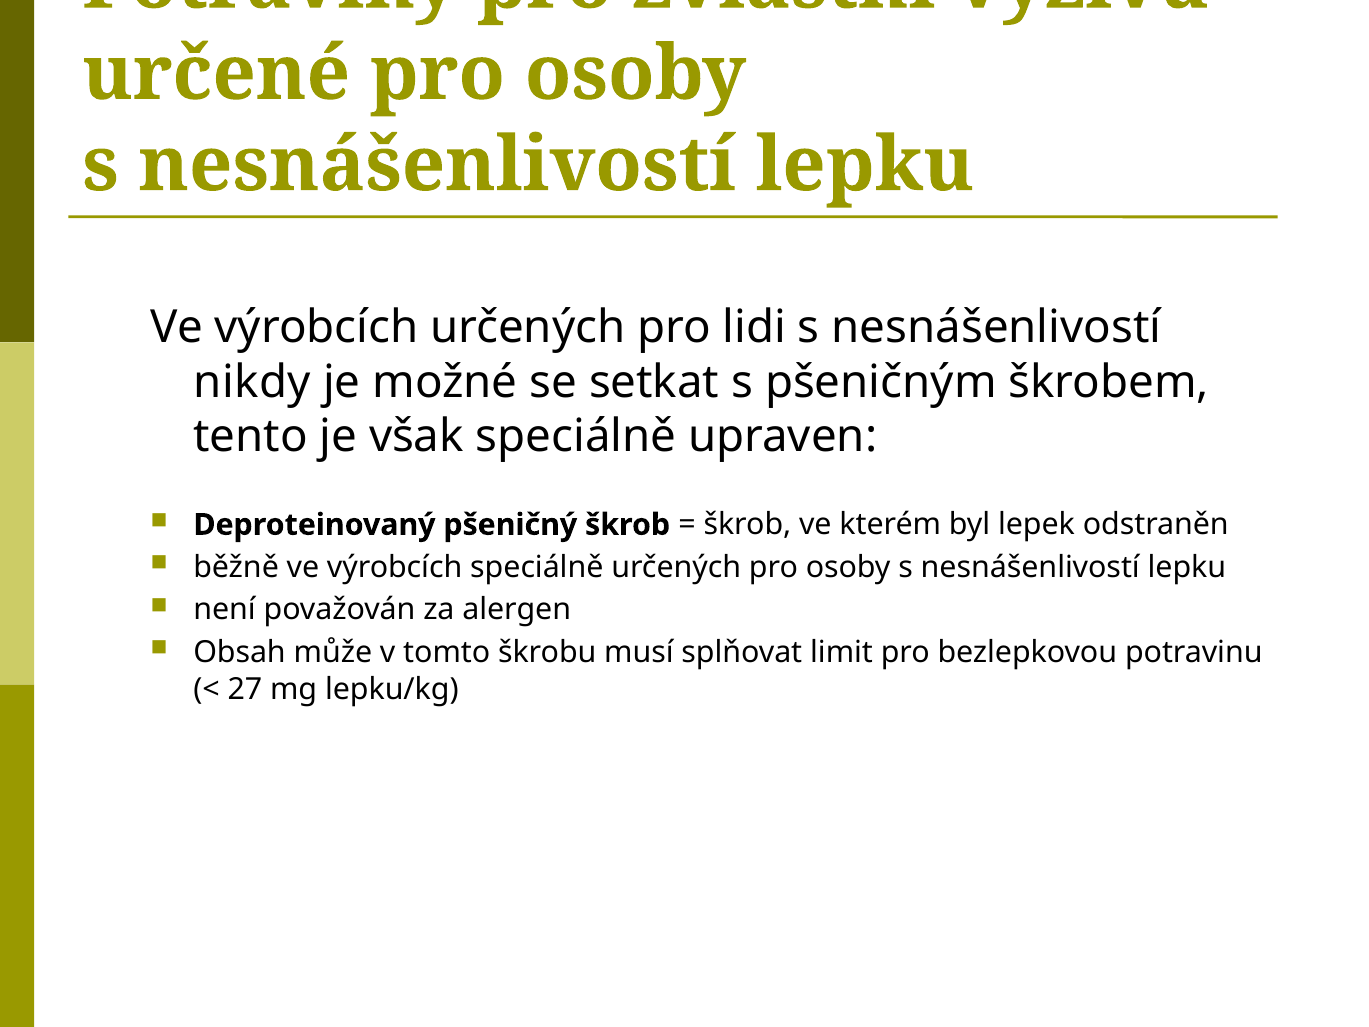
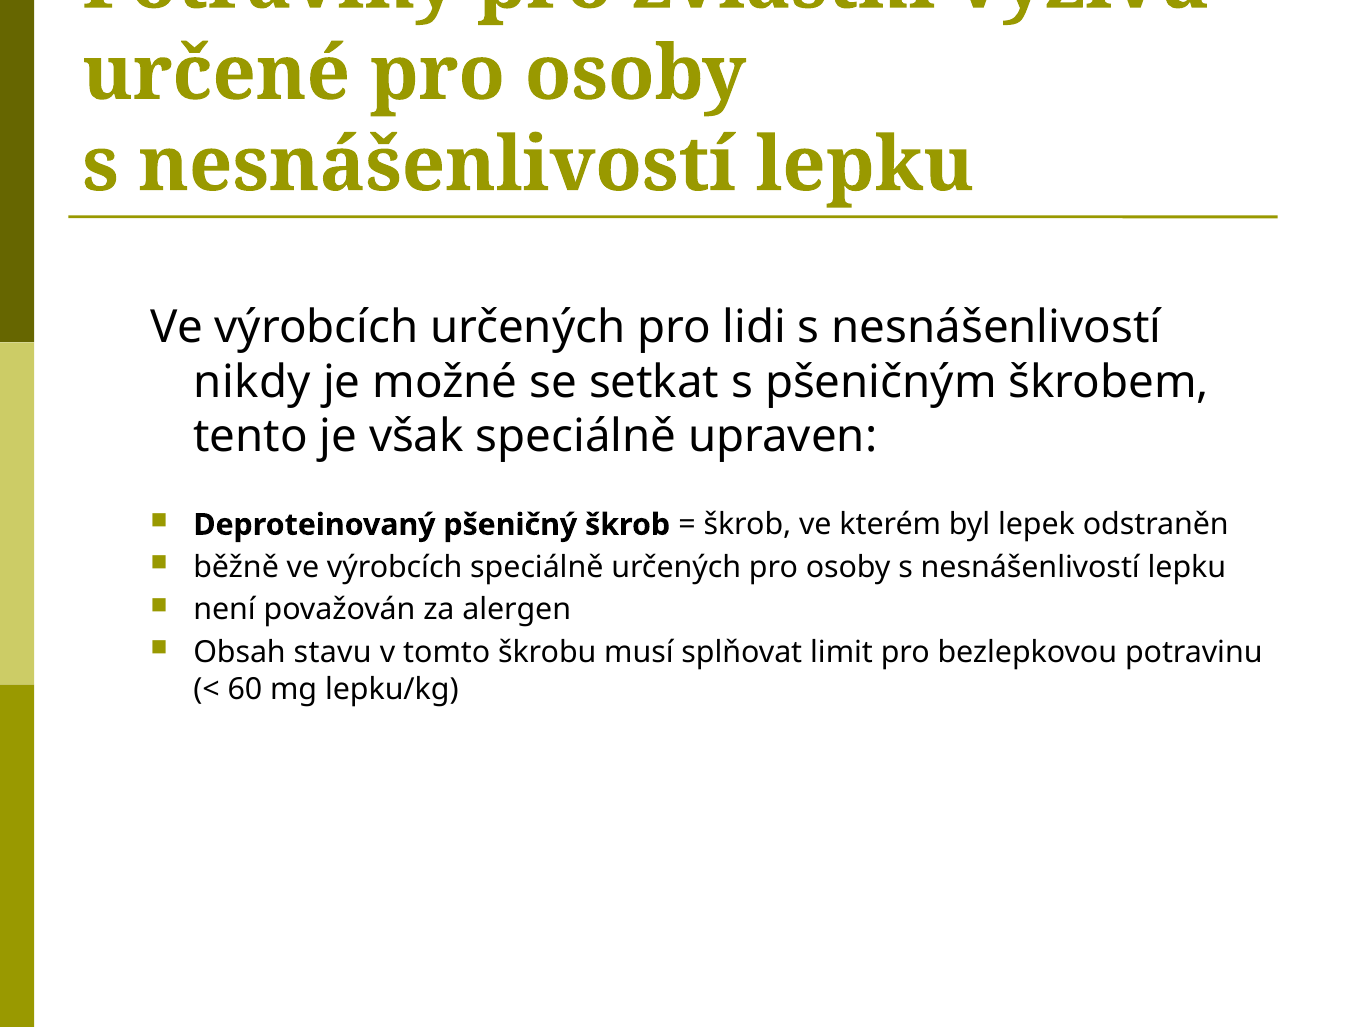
může: může -> stavu (333, 652)
27: 27 -> 60 (245, 689)
